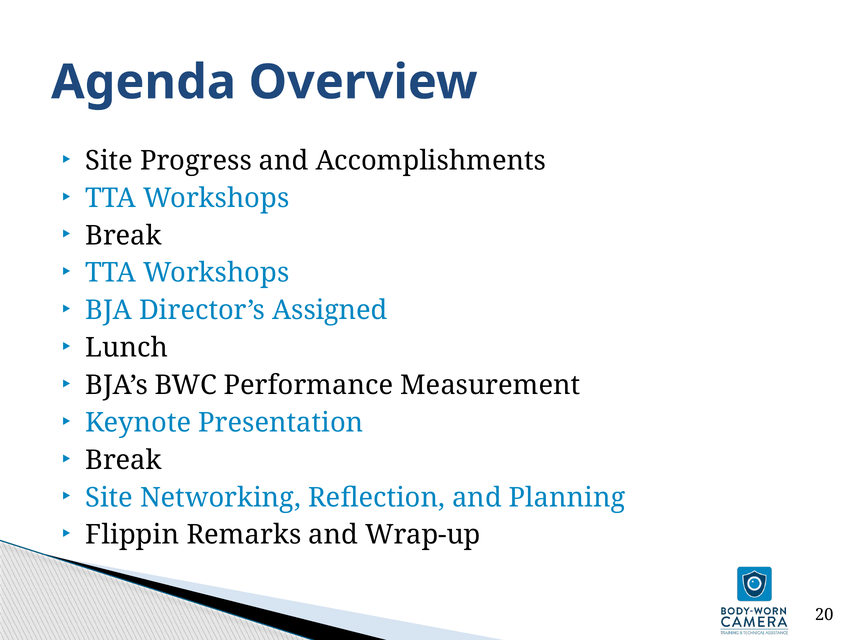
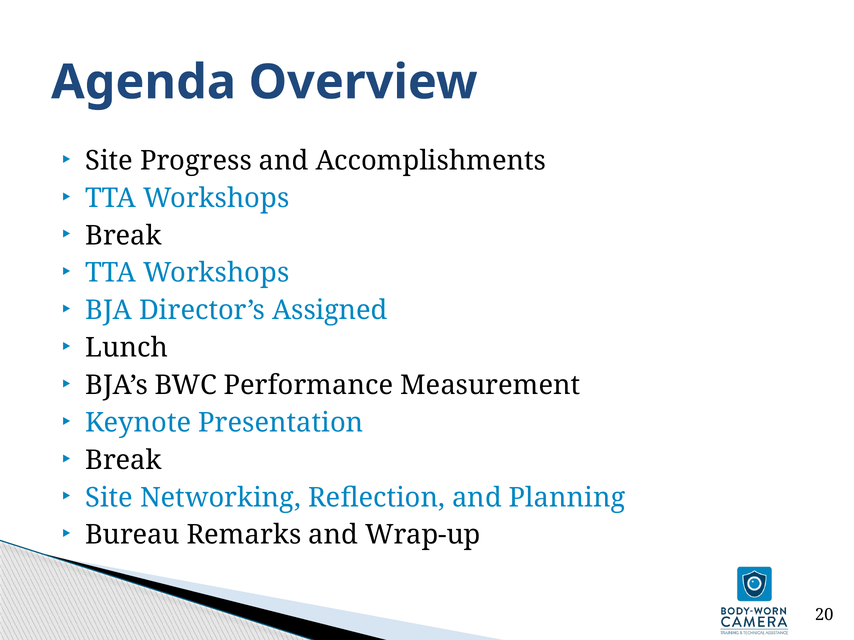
Flippin: Flippin -> Bureau (132, 535)
